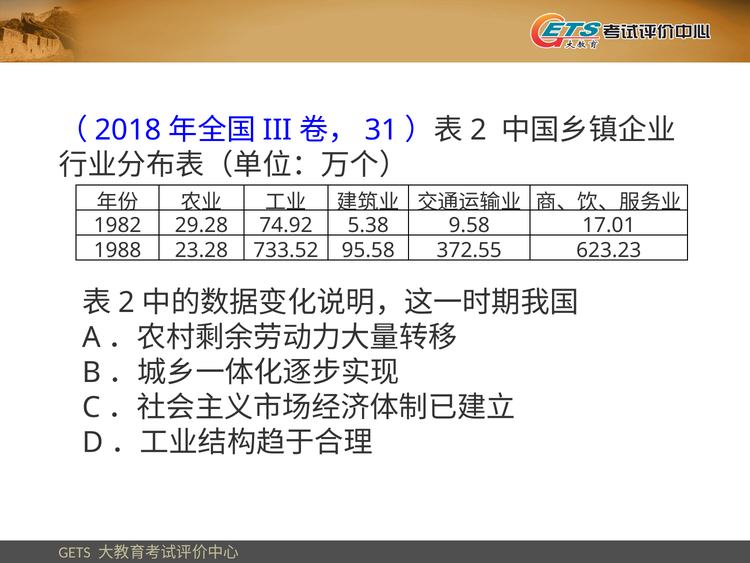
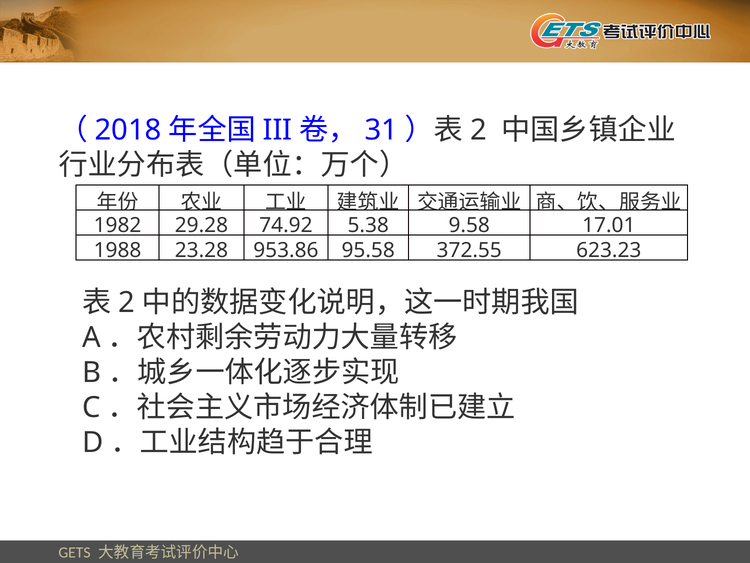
733.52: 733.52 -> 953.86 (286, 250)
